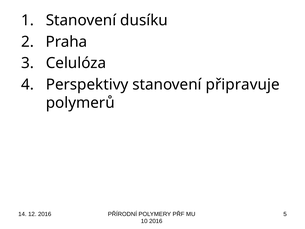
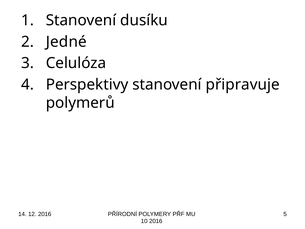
Praha: Praha -> Jedné (66, 42)
